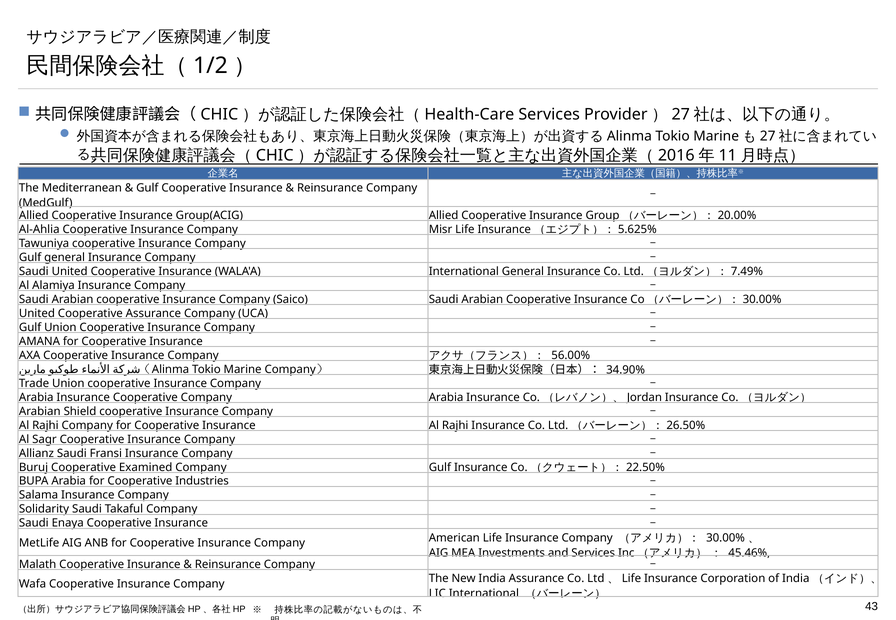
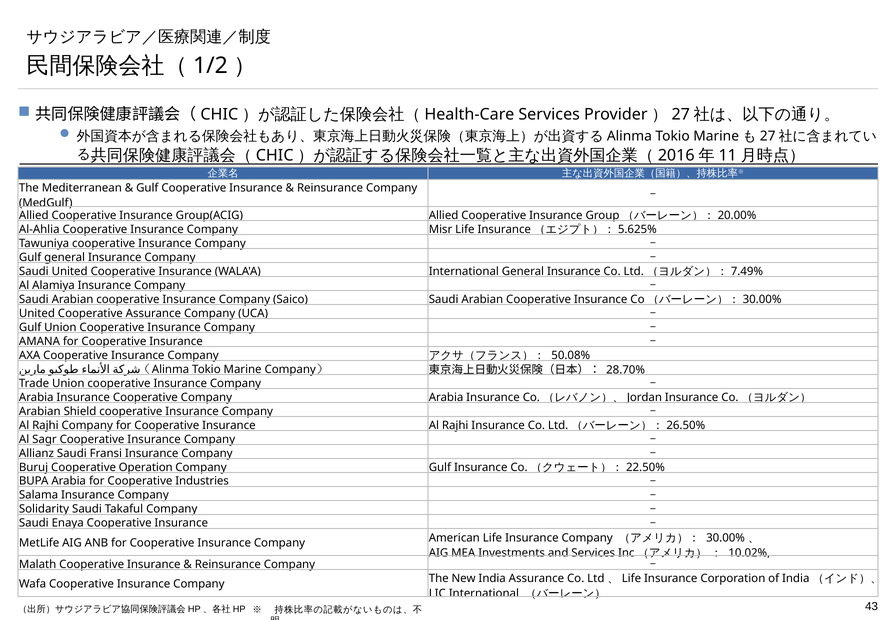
56.00%: 56.00% -> 50.08% (571, 356)
34.90%: 34.90% -> 28.70% (626, 370)
Examined: Examined -> Operation (146, 467)
45.46%: 45.46% -> 10.02% (749, 553)
